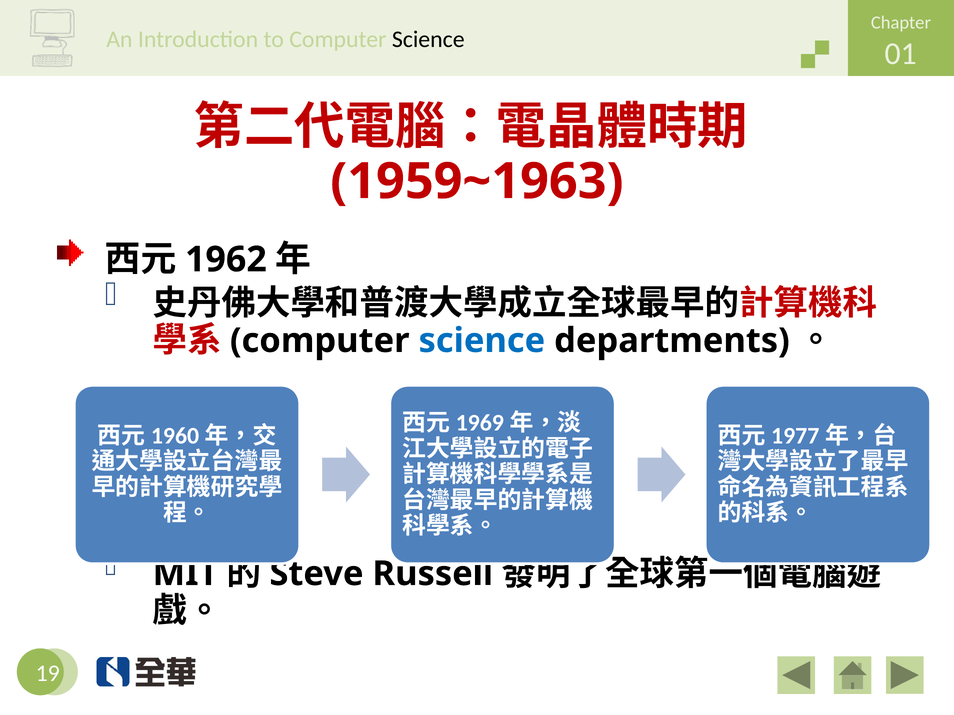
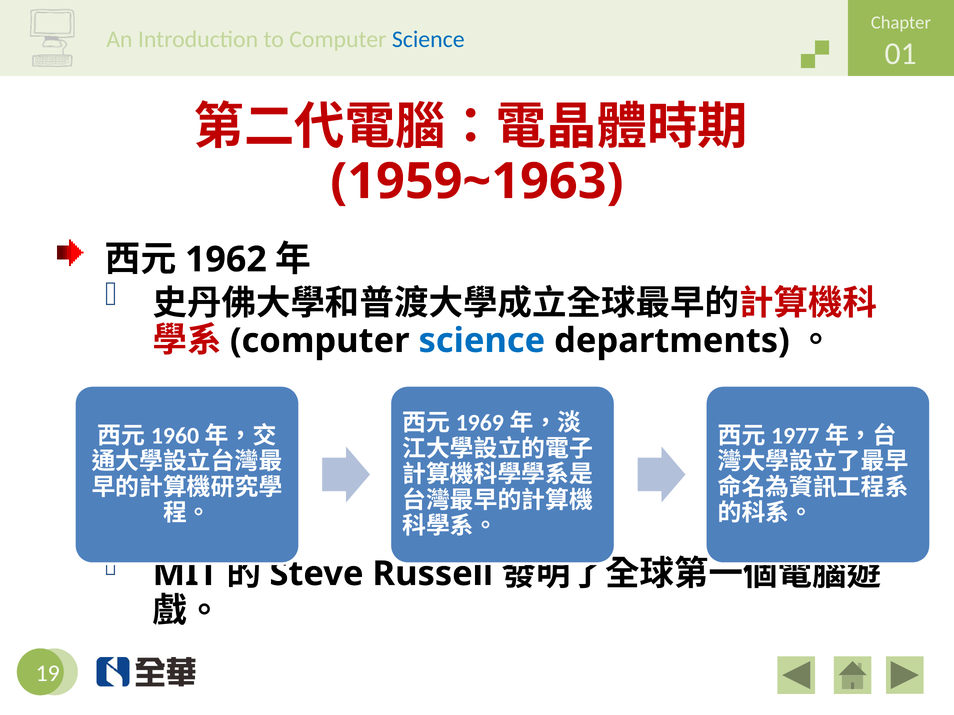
Science colour: black -> blue (428, 39)
